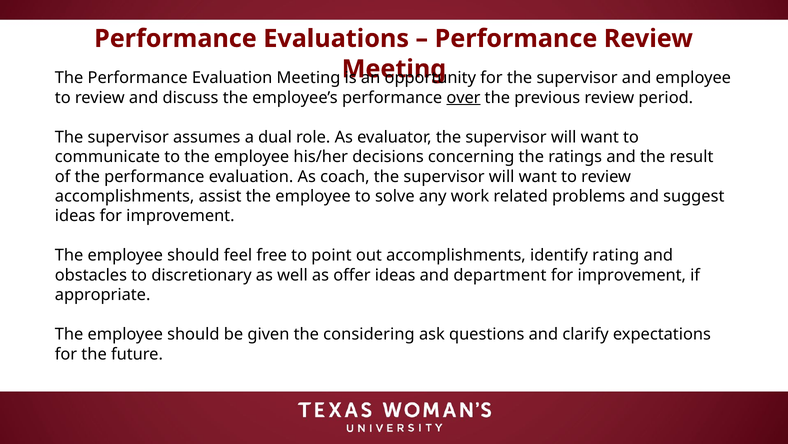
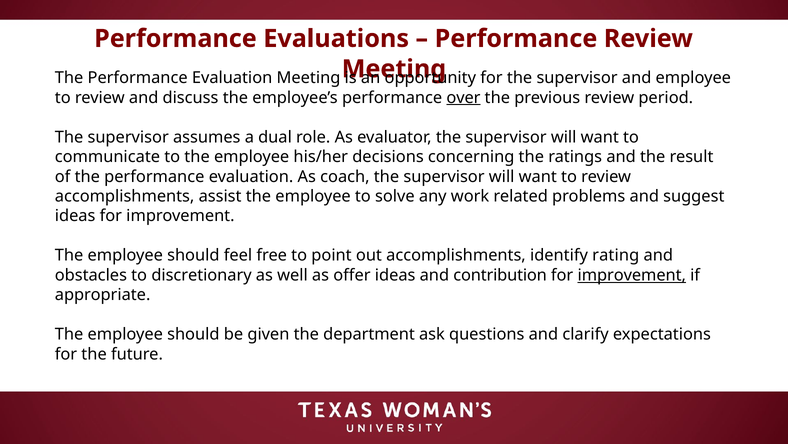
department: department -> contribution (500, 275)
improvement underline: none -> present (632, 275)
considering: considering -> department (369, 334)
